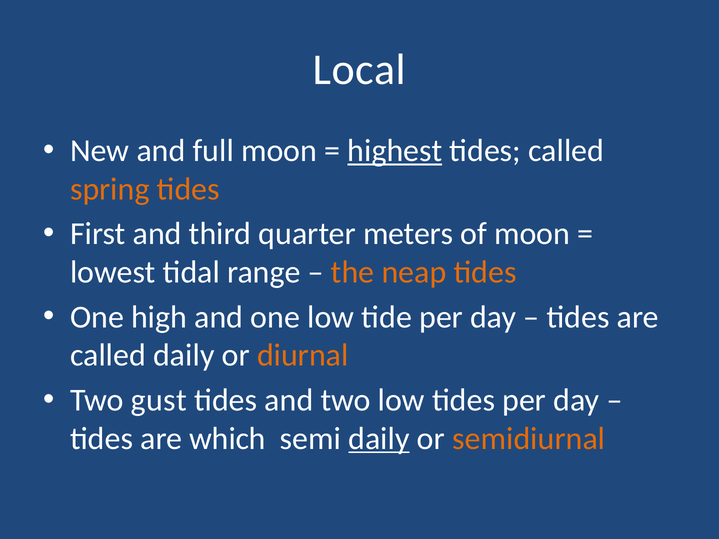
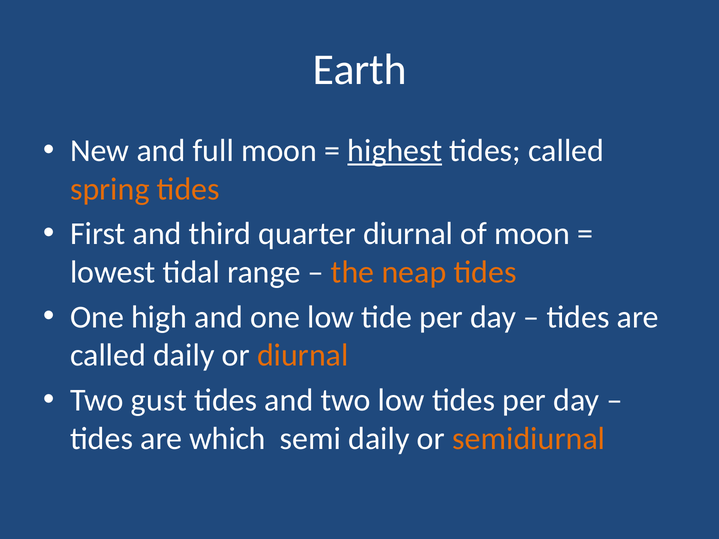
Local: Local -> Earth (360, 70)
quarter meters: meters -> diurnal (408, 234)
daily underline: present -> none (379, 439)
